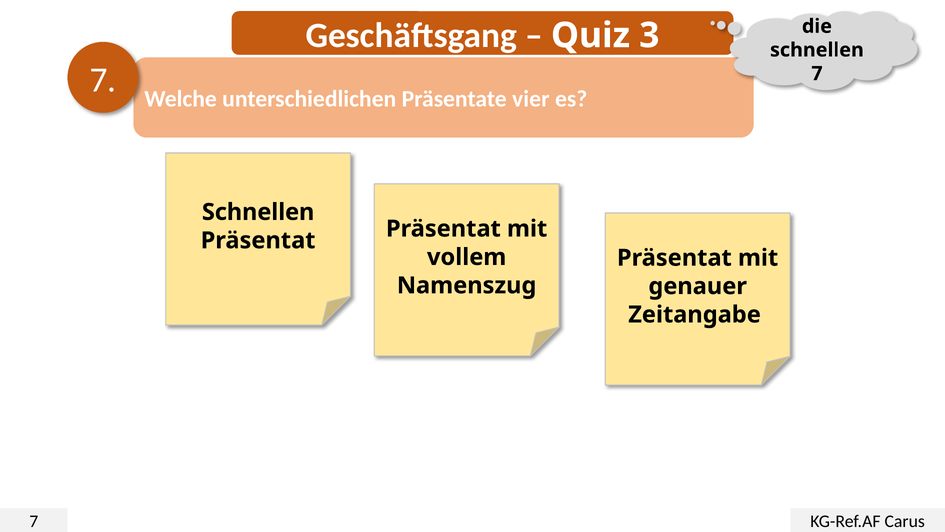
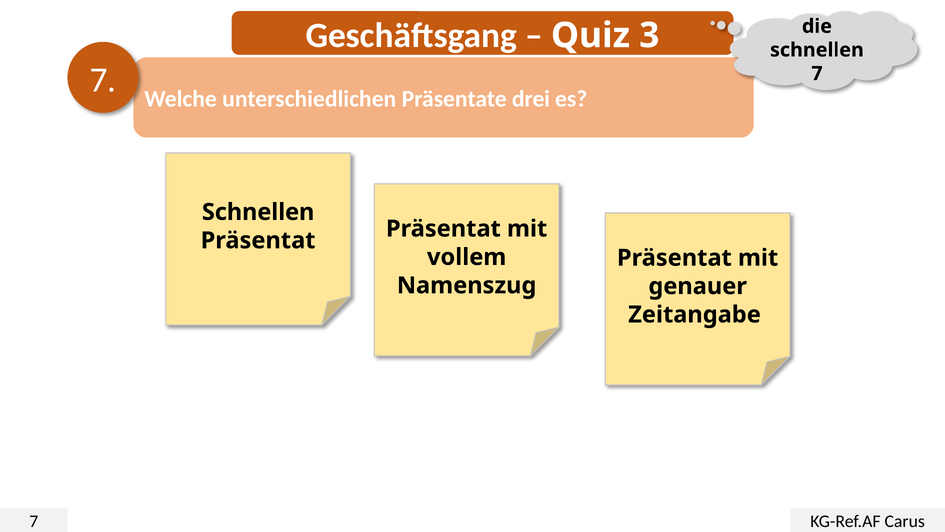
vier: vier -> drei (531, 99)
